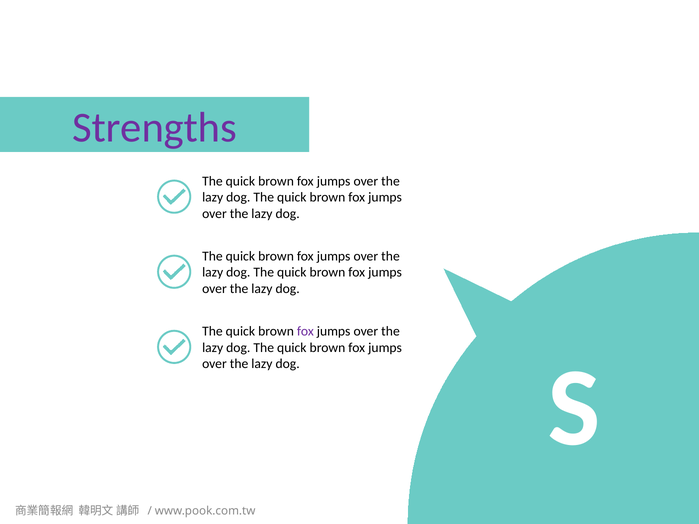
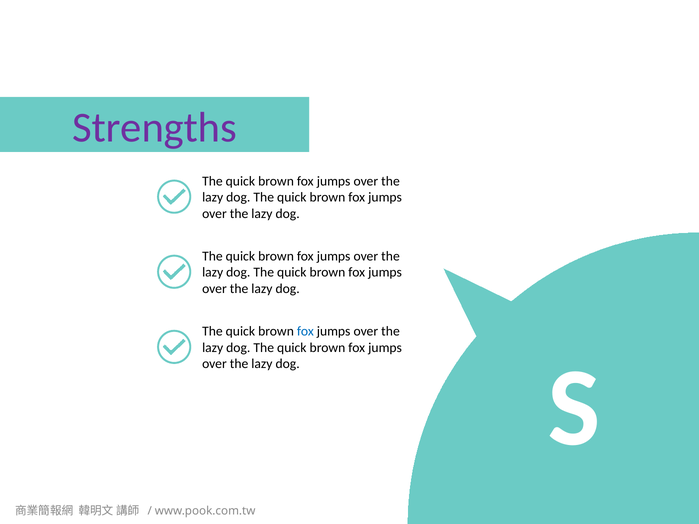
fox colour: purple -> blue (305, 331)
